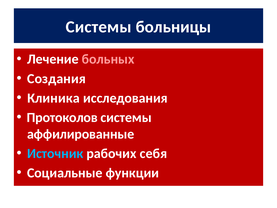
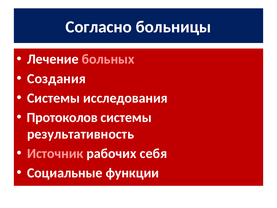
Системы: Системы -> Согласно (99, 27)
Клиника: Клиника -> Системы (54, 98)
аффилированные: аффилированные -> результативность (81, 134)
Источник colour: light blue -> pink (55, 153)
